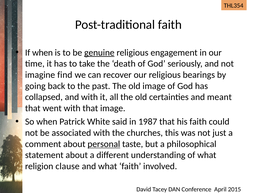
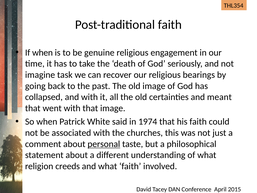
genuine underline: present -> none (99, 52)
find: find -> task (65, 75)
1987: 1987 -> 1974 (148, 122)
clause: clause -> creeds (68, 166)
